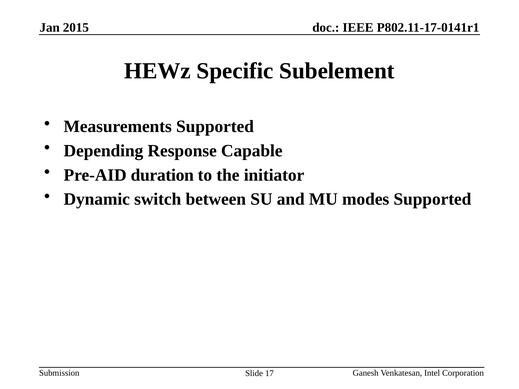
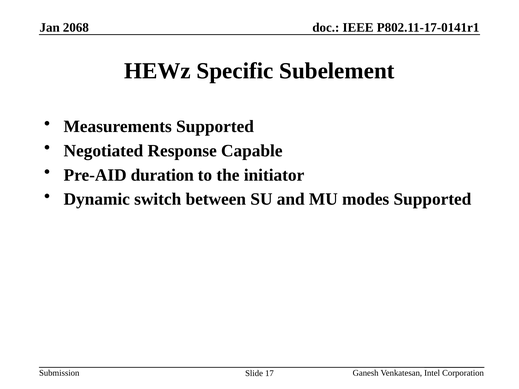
2015: 2015 -> 2068 (76, 28)
Depending: Depending -> Negotiated (103, 151)
